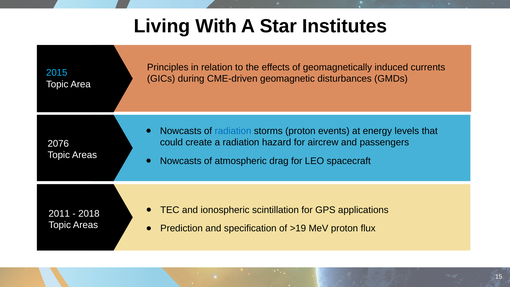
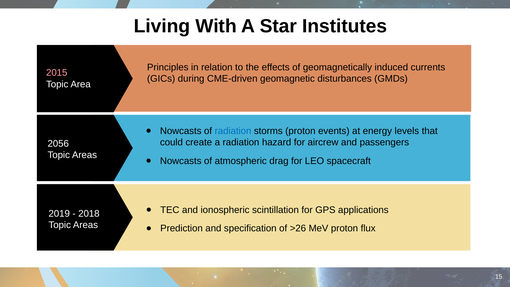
2015 colour: light blue -> pink (57, 73)
2076: 2076 -> 2056 (58, 144)
2011: 2011 -> 2019 (59, 213)
>19: >19 -> >26 (298, 228)
